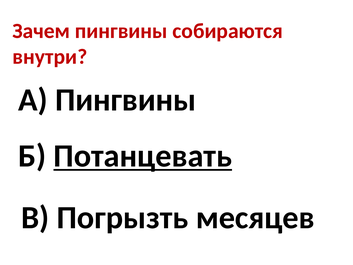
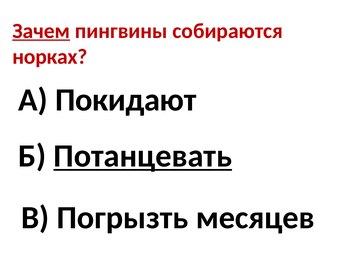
Зачем underline: none -> present (41, 31)
внутри: внутри -> норках (50, 57)
А Пингвины: Пингвины -> Покидают (126, 100)
